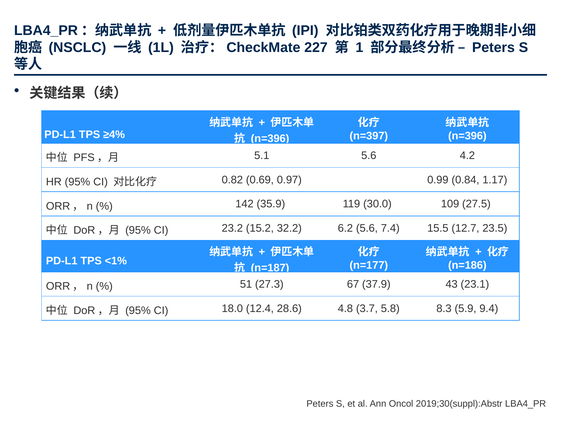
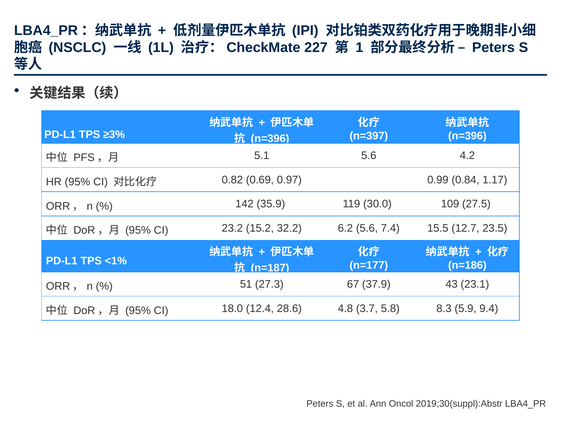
≥4%: ≥4% -> ≥3% (114, 134)
